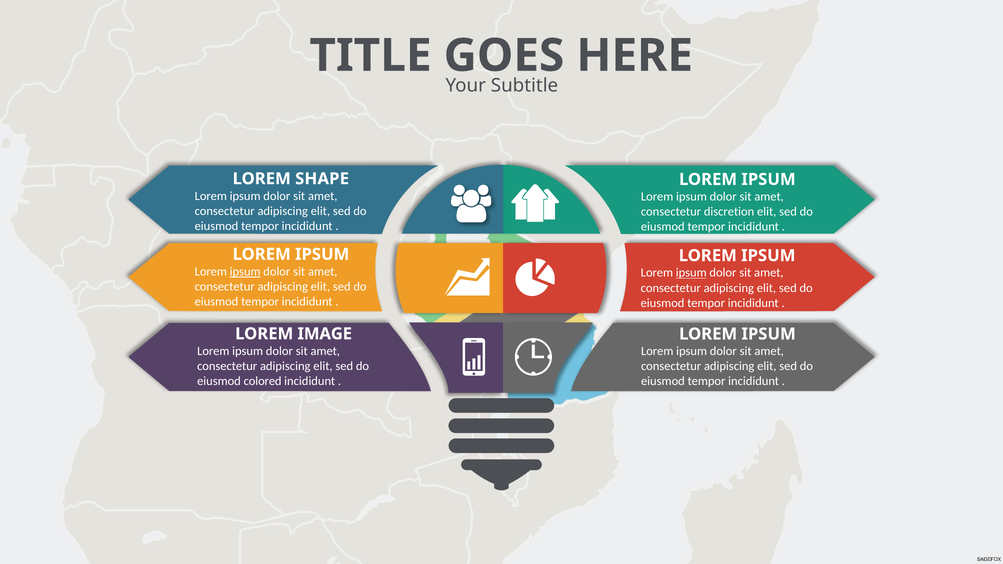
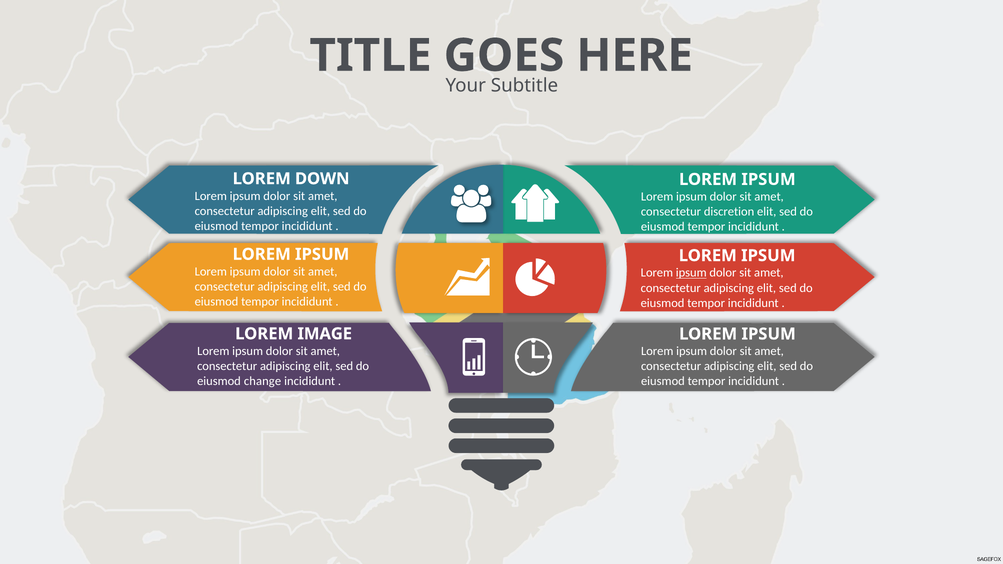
SHAPE: SHAPE -> DOWN (322, 179)
ipsum underline: present -> none (245, 272)
colored: colored -> change (263, 381)
